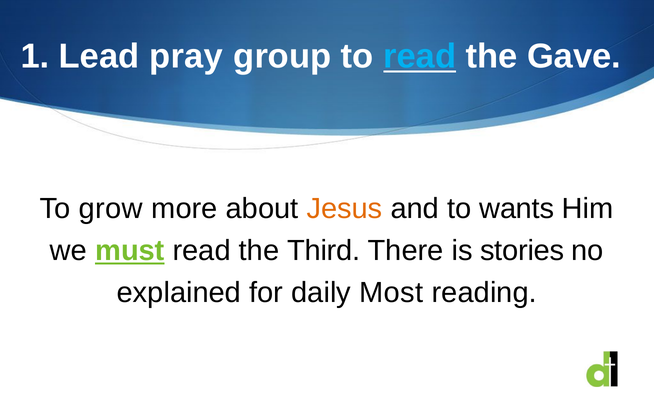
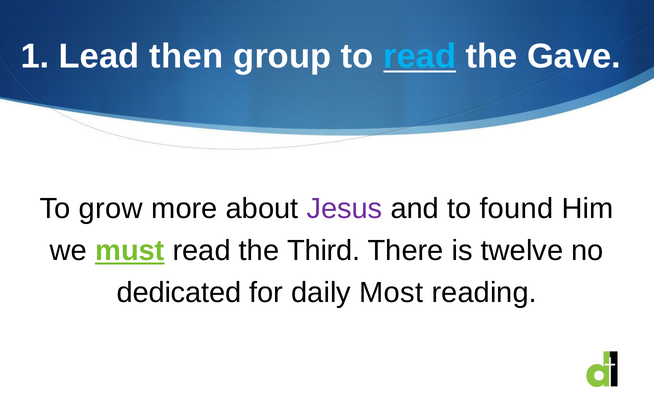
pray: pray -> then (186, 56)
Jesus colour: orange -> purple (345, 209)
wants: wants -> found (516, 209)
stories: stories -> twelve (522, 251)
explained: explained -> dedicated (179, 292)
